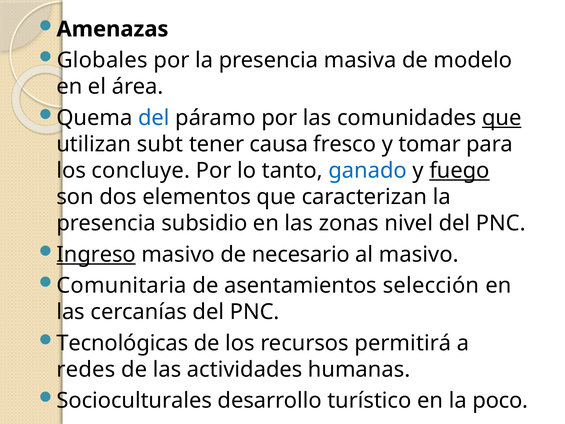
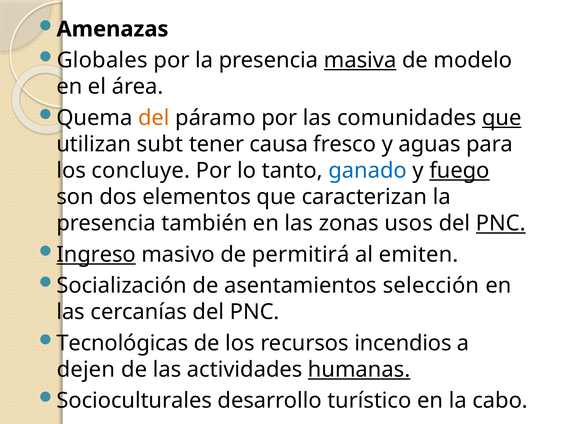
masiva underline: none -> present (360, 60)
del colour: blue -> orange (154, 118)
tomar: tomar -> aguas (430, 144)
subsidio: subsidio -> también (204, 223)
nivel: nivel -> usos (409, 223)
PNC underline: none -> present (501, 223)
necesario: necesario -> permitirá (301, 254)
al masivo: masivo -> emiten (419, 254)
Comunitaria: Comunitaria -> Socialización (122, 285)
permitirá: permitirá -> incendios (403, 343)
redes: redes -> dejen (86, 369)
humanas underline: none -> present (359, 369)
poco: poco -> cabo (500, 400)
